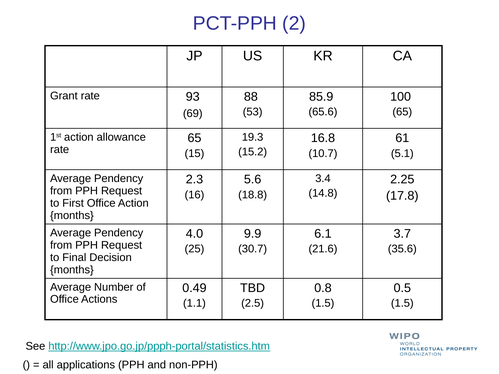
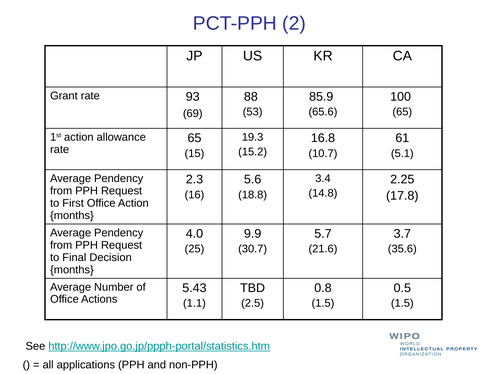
6.1: 6.1 -> 5.7 (323, 234)
0.49: 0.49 -> 5.43 (194, 288)
